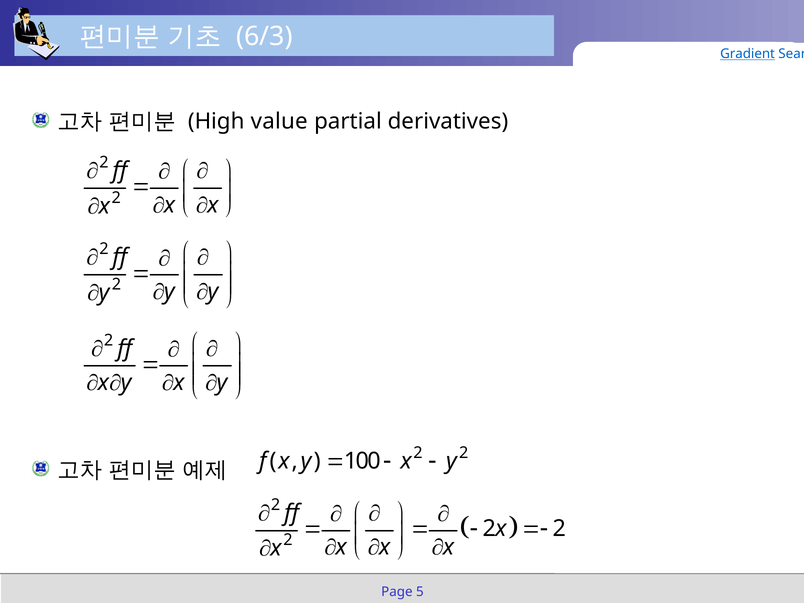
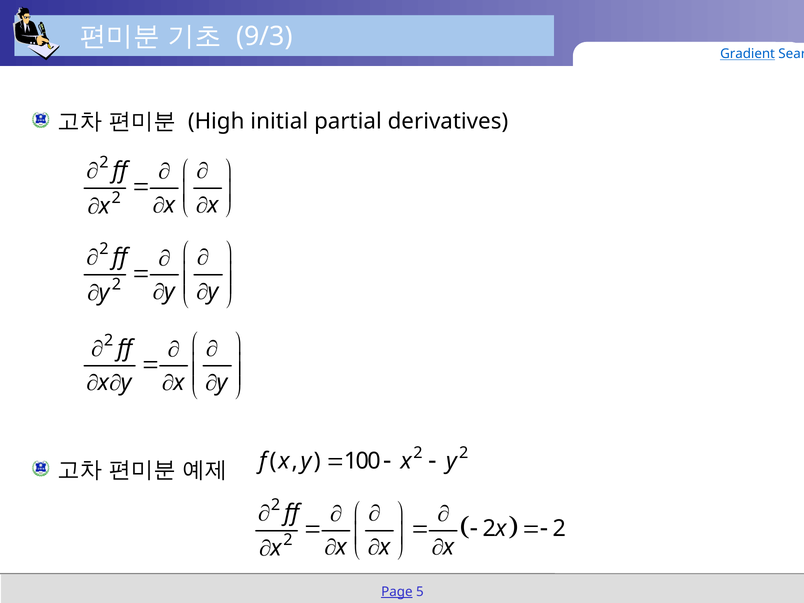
6/3: 6/3 -> 9/3 (264, 36)
value: value -> initial (279, 121)
Page underline: none -> present (397, 592)
